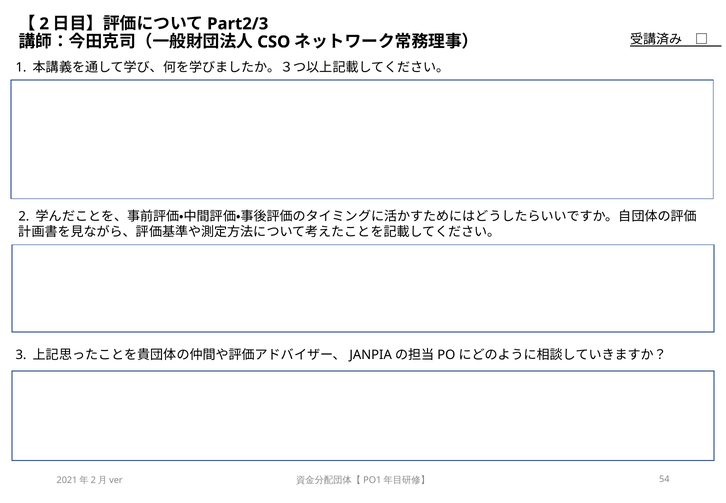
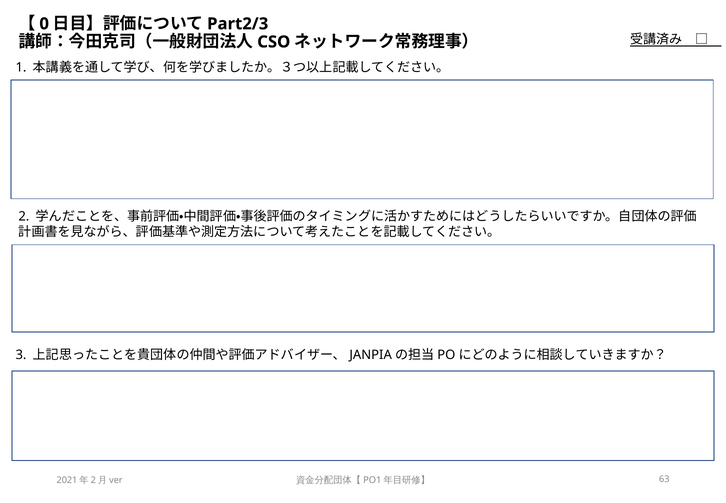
2: 2 -> 0 (44, 24)
54: 54 -> 63 (664, 479)
